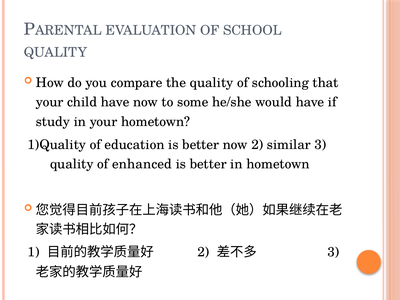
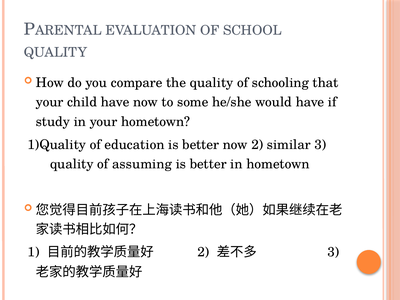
enhanced: enhanced -> assuming (142, 164)
